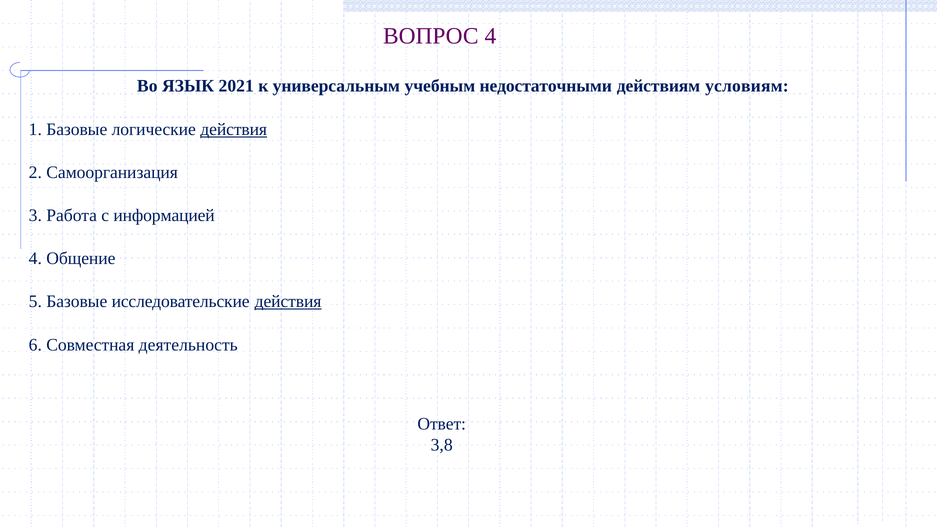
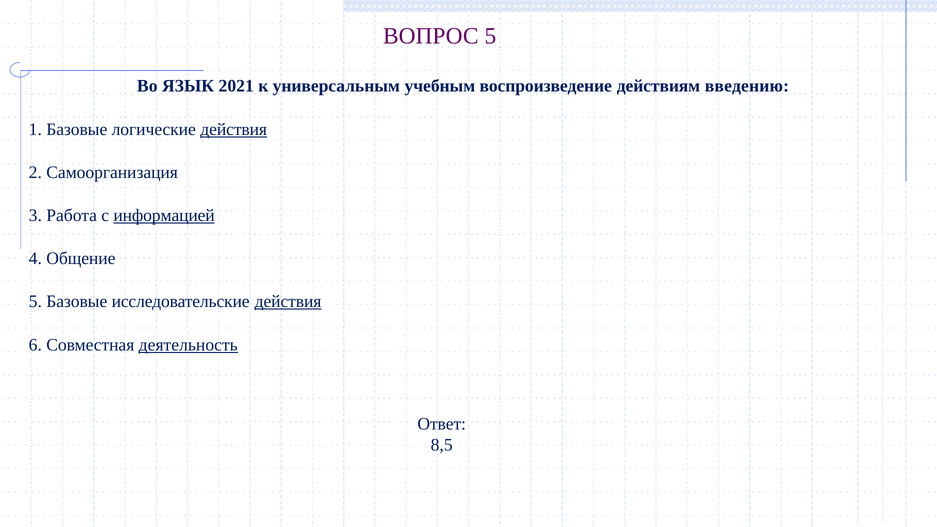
4: 4 -> 5 (490, 36)
недостаточными: недостаточными -> воспроизведение (546, 86)
условиям: условиям -> введению (747, 86)
информацией underline: none -> present (164, 215)
деятельность underline: none -> present (188, 345)
3,8: 3,8 -> 8,5 (442, 445)
